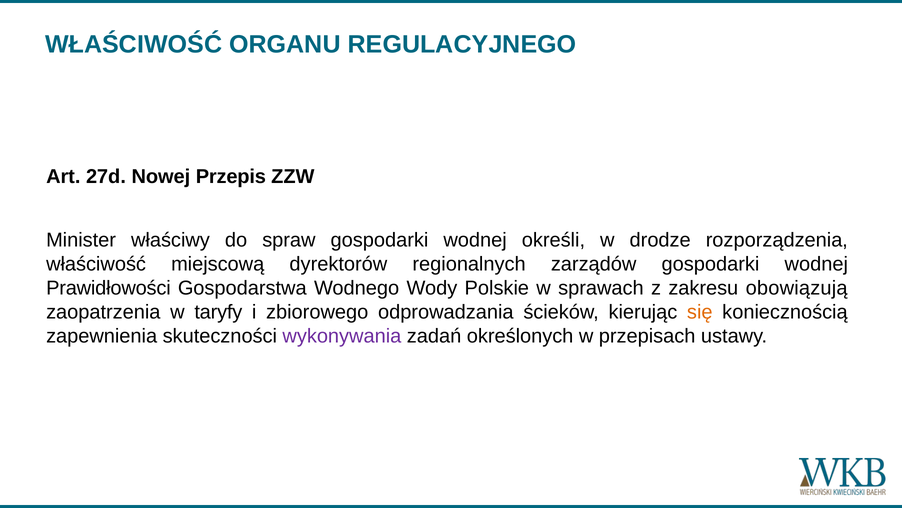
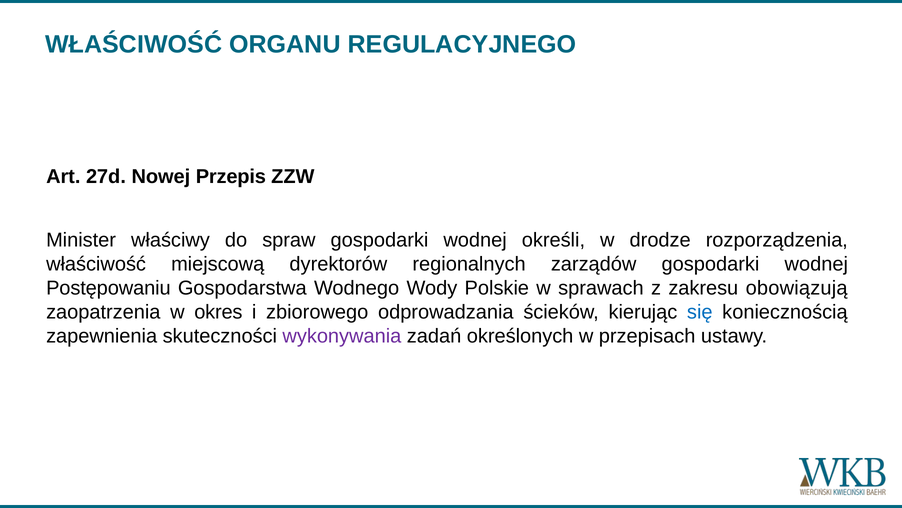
Prawidłowości: Prawidłowości -> Postępowaniu (108, 288)
taryfy: taryfy -> okres (218, 312)
się colour: orange -> blue (700, 312)
